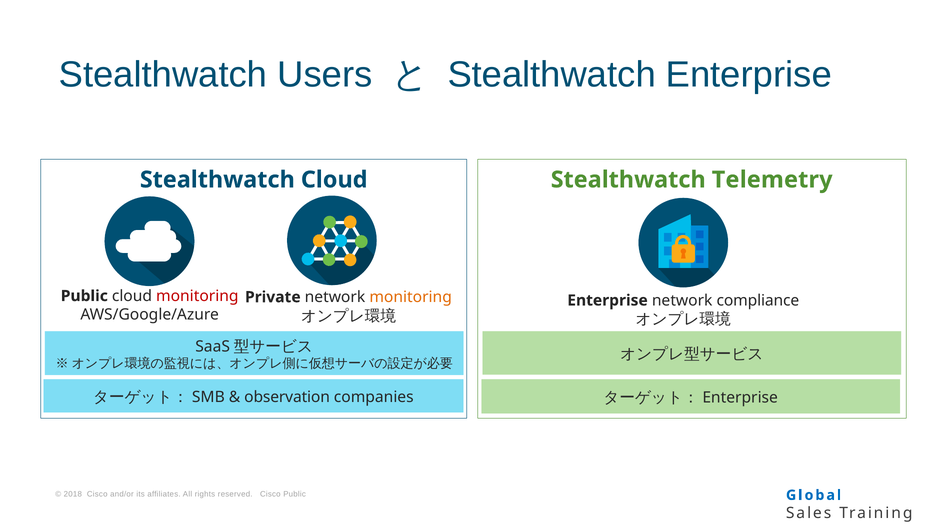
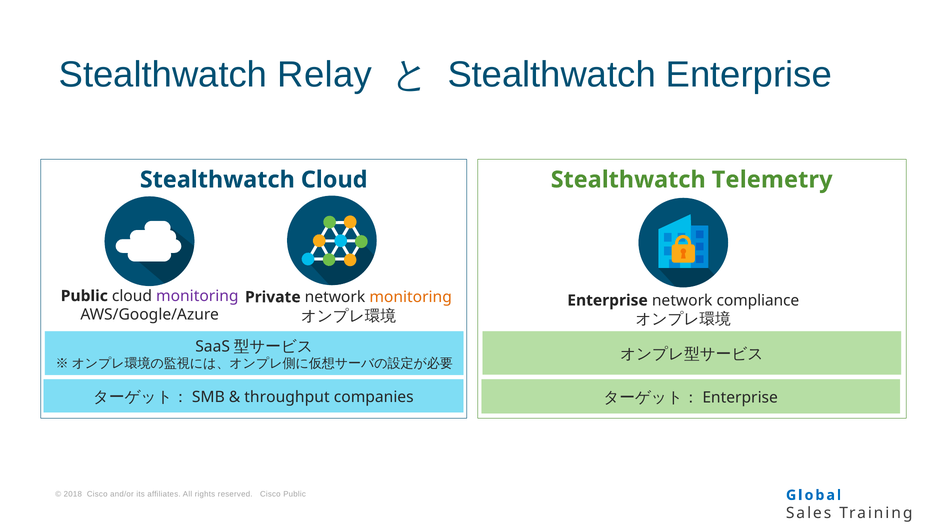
Users: Users -> Relay (325, 75)
monitoring colour: red -> purple (197, 296)
observation: observation -> throughput (287, 397)
